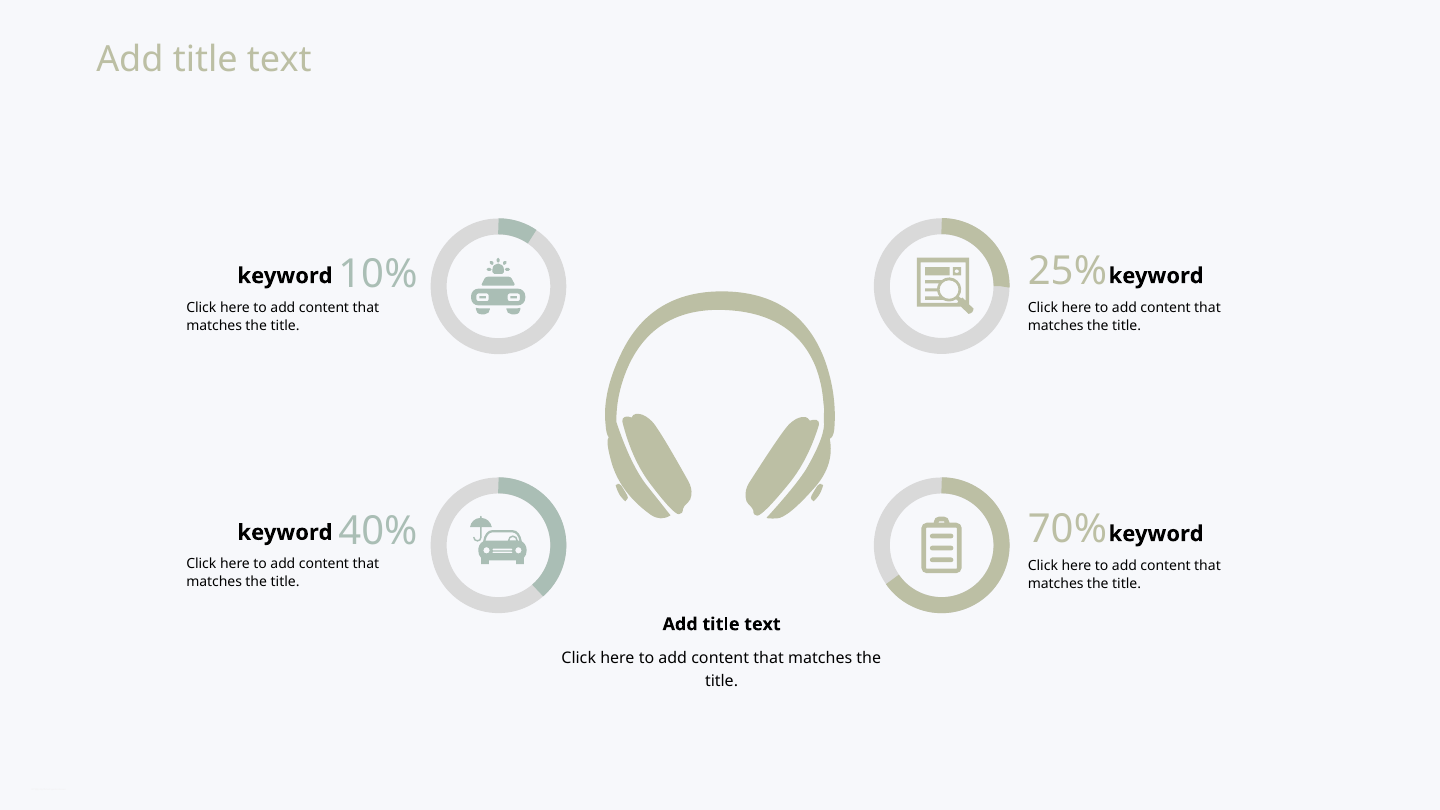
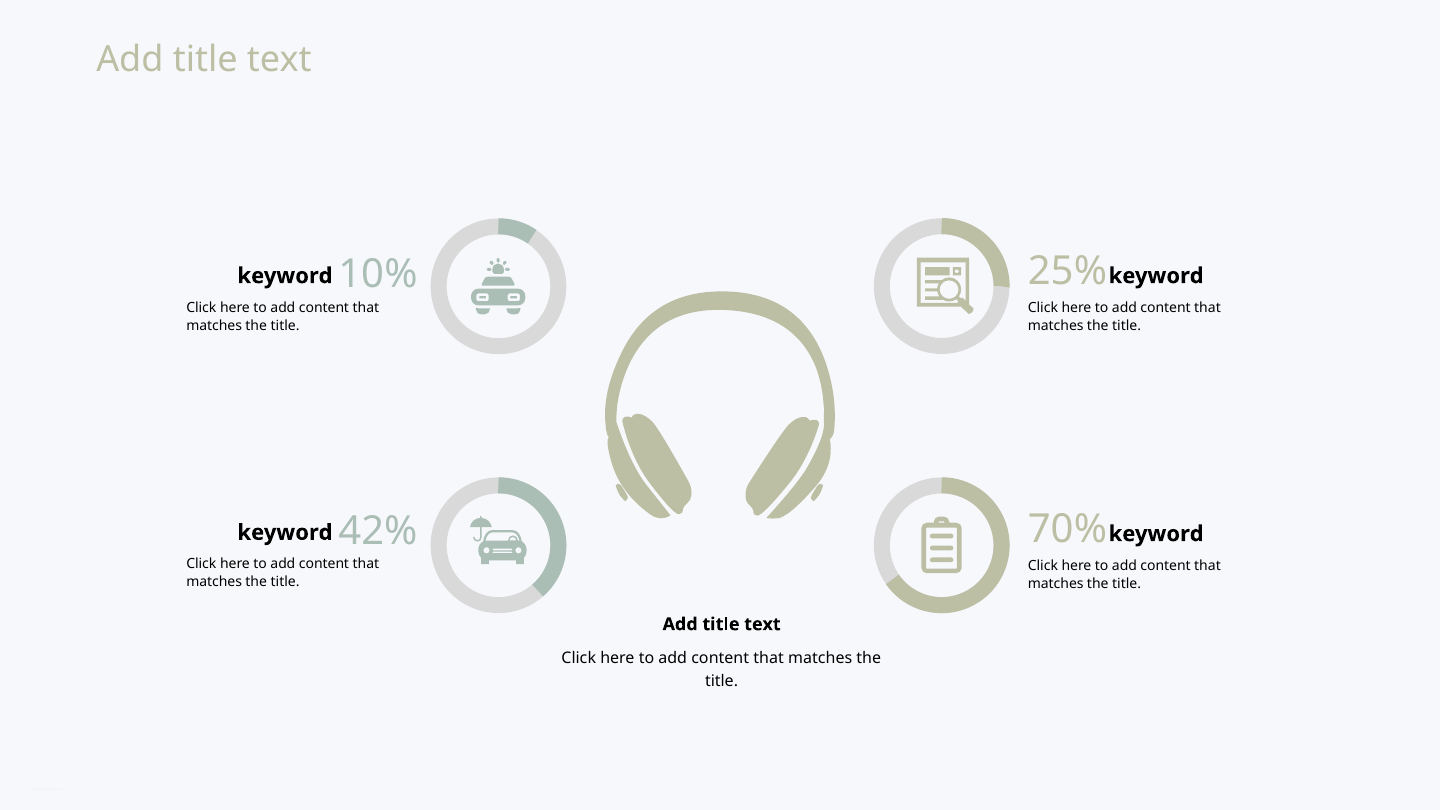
40%: 40% -> 42% (378, 531)
